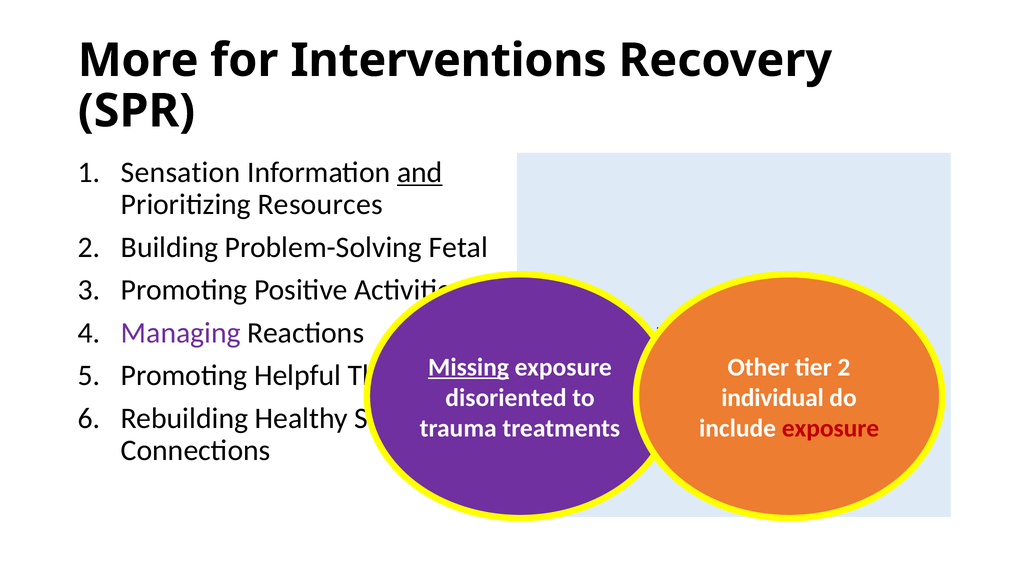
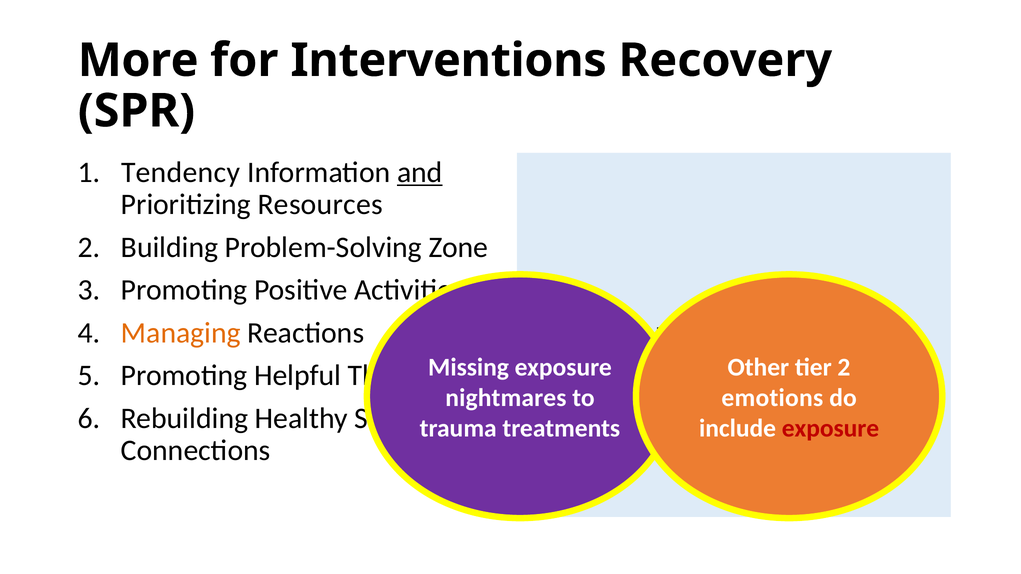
Sensation: Sensation -> Tendency (181, 173)
Fetal: Fetal -> Zone (458, 247)
Managing colour: purple -> orange (181, 333)
Missing underline: present -> none (469, 368)
disoriented: disoriented -> nightmares (506, 398)
individual: individual -> emotions (772, 398)
